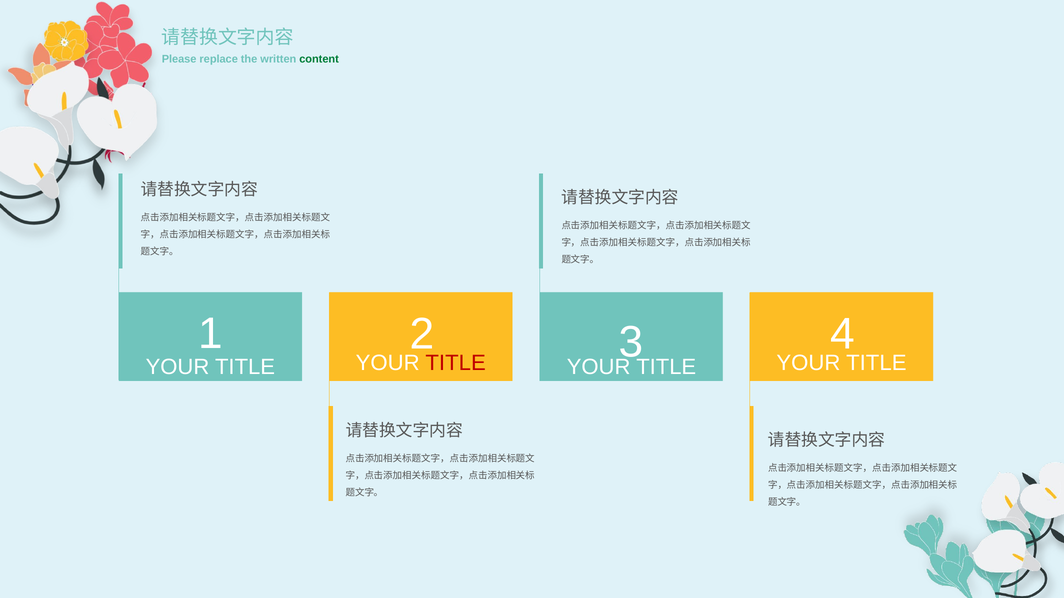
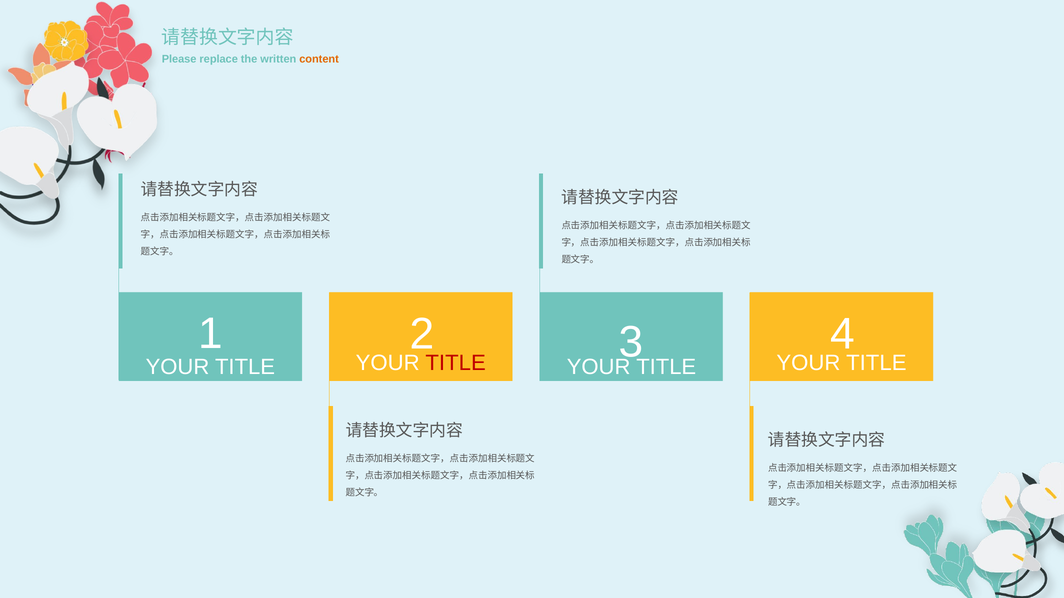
content colour: green -> orange (319, 59)
